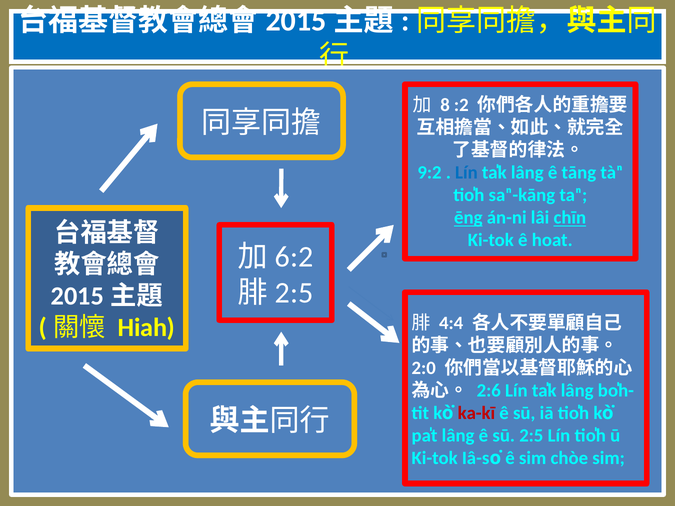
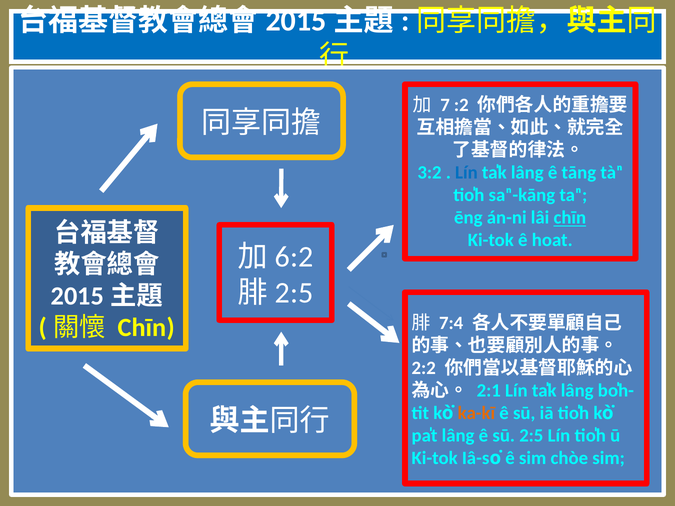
8: 8 -> 7 (445, 105)
9:2: 9:2 -> 3:2 (430, 173)
ēng underline: present -> none (468, 218)
4:4: 4:4 -> 7:4 (451, 323)
Hiah: Hiah -> Chīn (146, 328)
2:0: 2:0 -> 2:2 (424, 368)
2:6: 2:6 -> 2:1 (489, 391)
ka-kī colour: red -> orange (476, 413)
